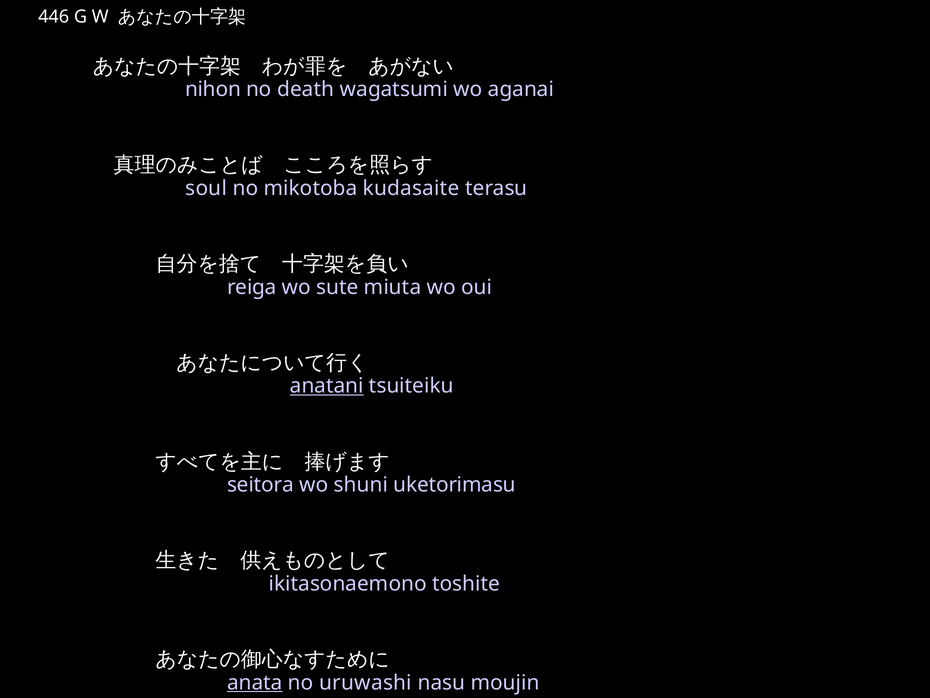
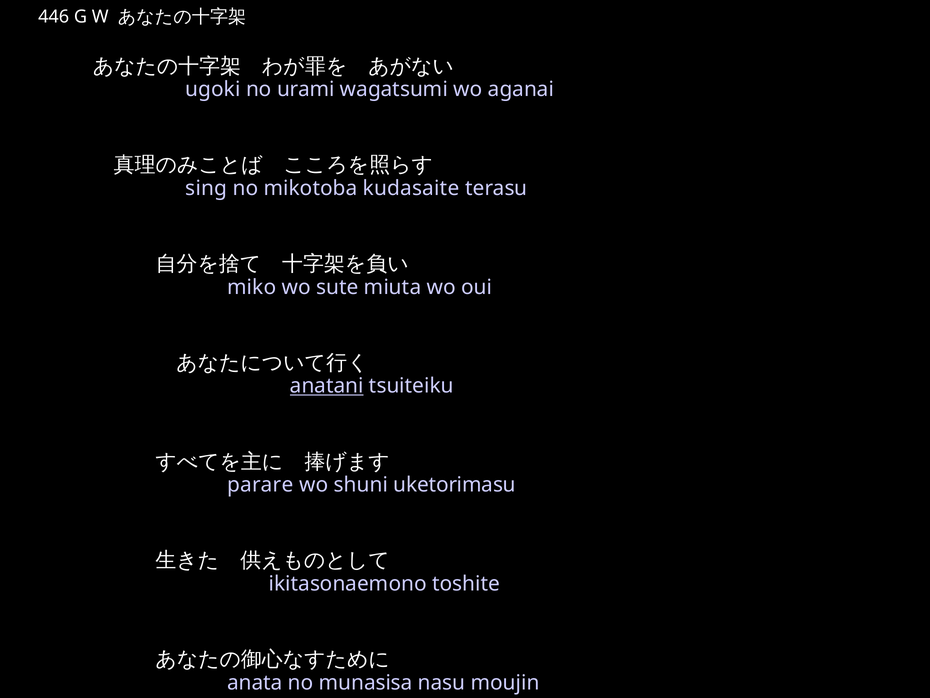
nihon: nihon -> ugoki (213, 89)
death: death -> urami (306, 89)
soul: soul -> sing (206, 188)
reiga: reiga -> miko (252, 287)
seitora: seitora -> parare (260, 485)
anata underline: present -> none (255, 682)
uruwashi: uruwashi -> munasisa (366, 682)
